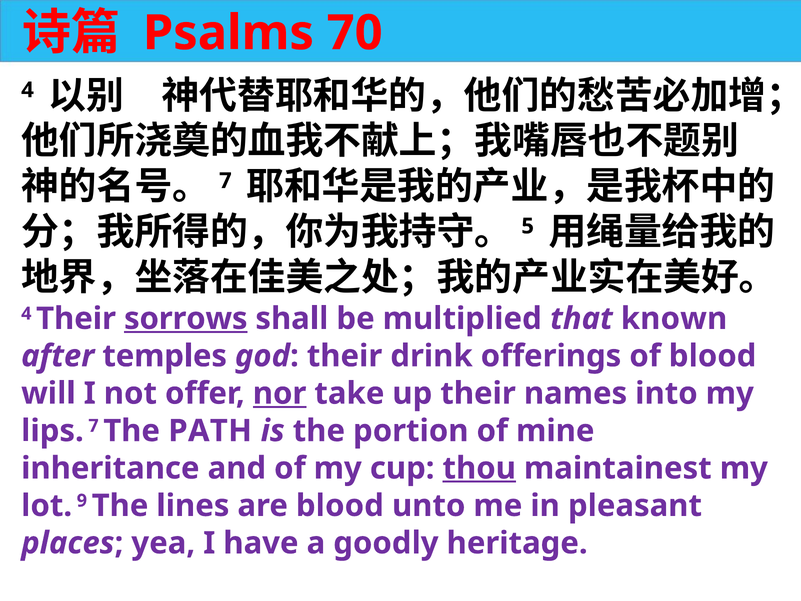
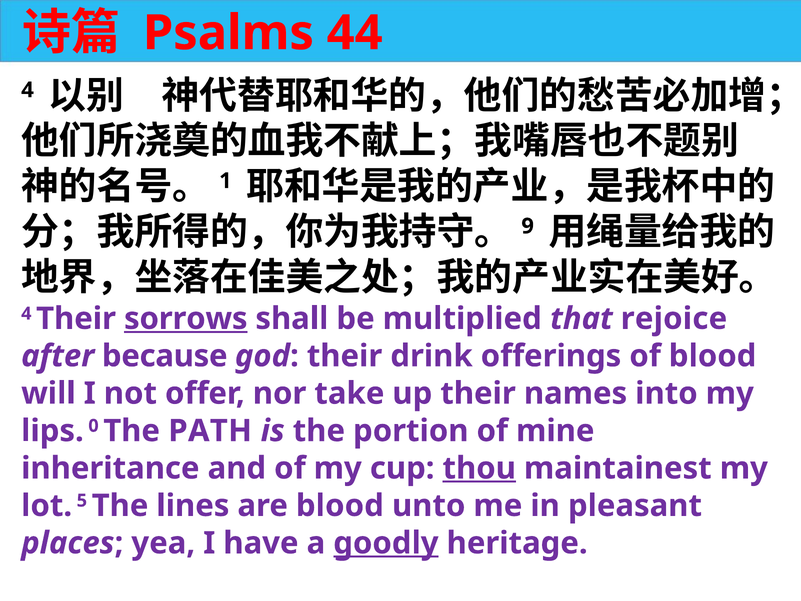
70: 70 -> 44 (355, 33)
7: 7 -> 1 (225, 181)
5: 5 -> 9 (528, 226)
known: known -> rejoice (674, 318)
temples: temples -> because (165, 356)
nor underline: present -> none (280, 393)
lips 7: 7 -> 0 (93, 426)
9: 9 -> 5 (82, 500)
goodly underline: none -> present (386, 543)
